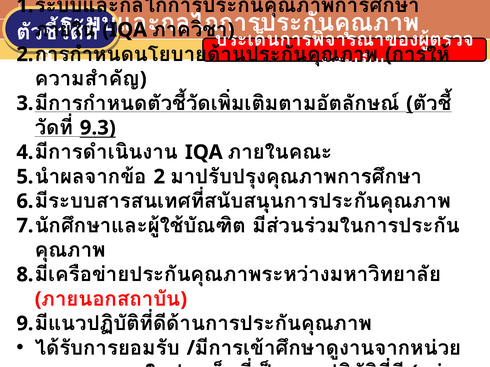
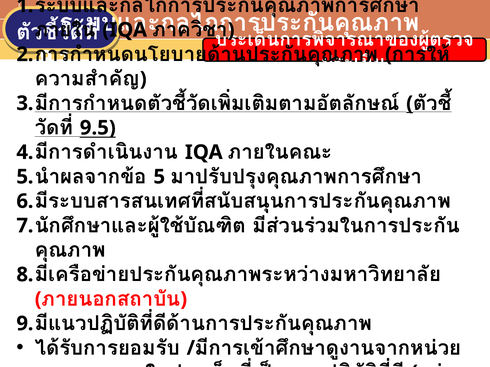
9.3: 9.3 -> 9.5 (98, 128)
2: 2 -> 5 (159, 177)
